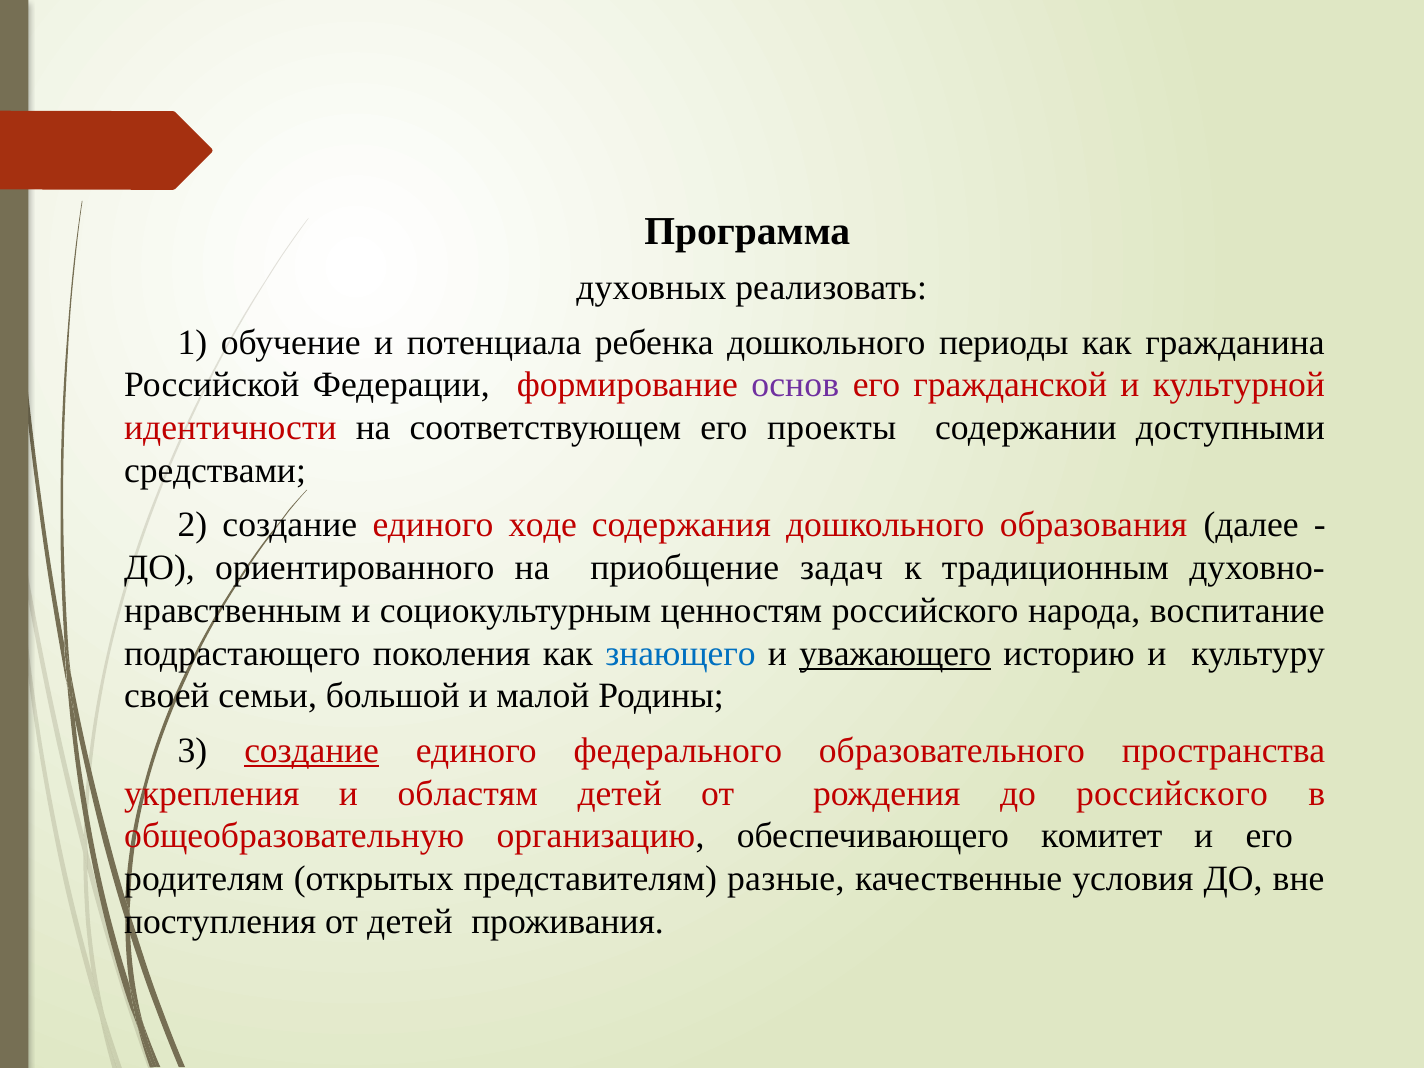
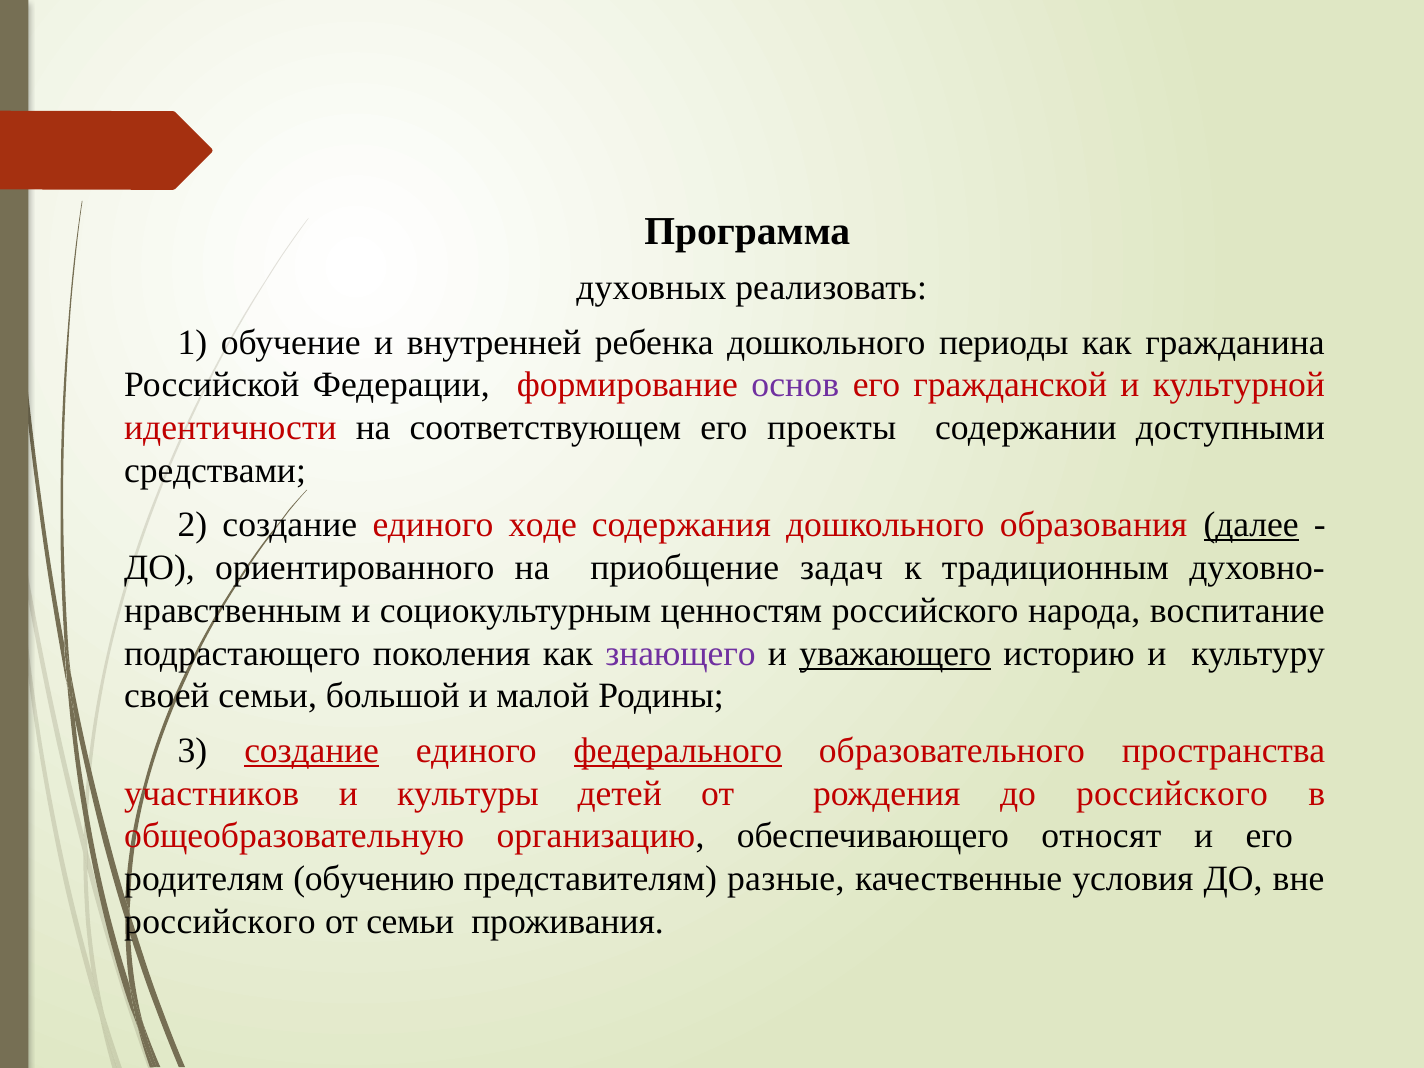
потенциала: потенциала -> внутренней (494, 342)
далее underline: none -> present (1251, 525)
знающего colour: blue -> purple (681, 653)
федерального underline: none -> present (678, 751)
укрепления: укрепления -> участников (212, 793)
областям: областям -> культуры (468, 793)
комитет: комитет -> относят (1101, 836)
открытых: открытых -> обучению (374, 879)
поступления: поступления -> российского (220, 921)
от детей: детей -> семьи (410, 921)
